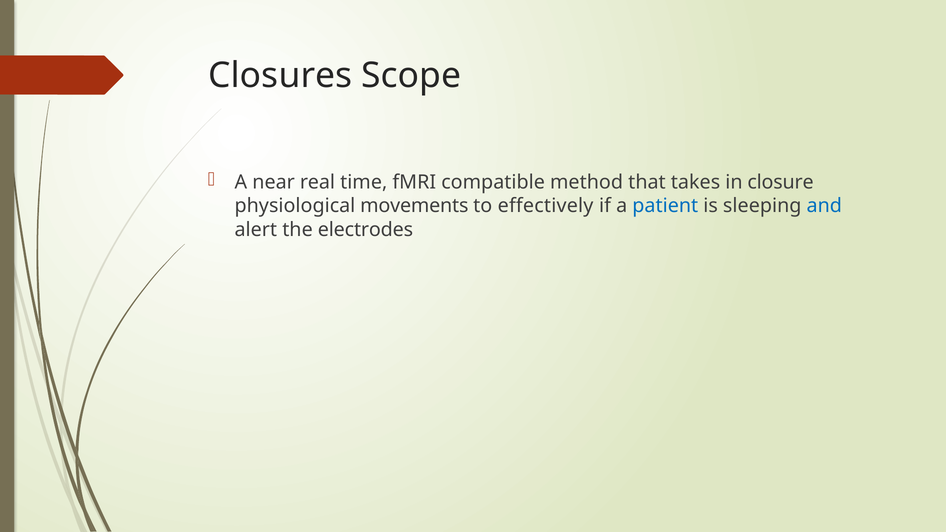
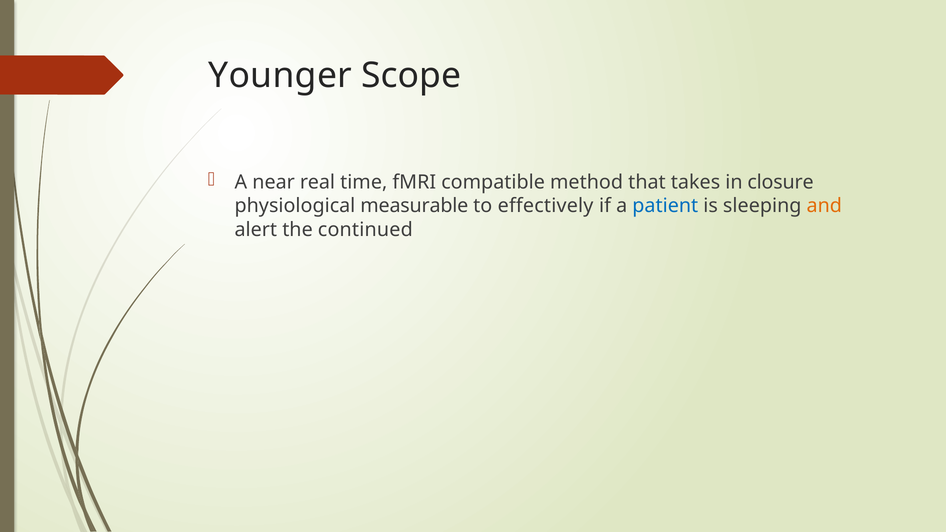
Closures: Closures -> Younger (280, 76)
movements: movements -> measurable (414, 206)
and colour: blue -> orange (824, 206)
electrodes: electrodes -> continued (365, 230)
